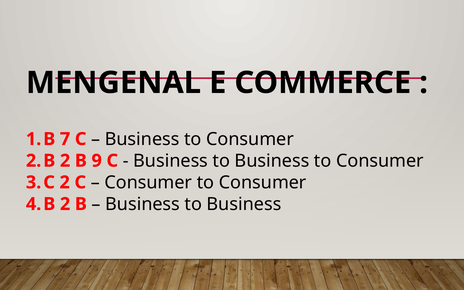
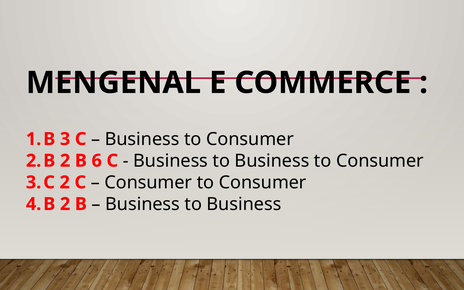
7: 7 -> 3 (65, 139)
9: 9 -> 6 (97, 161)
